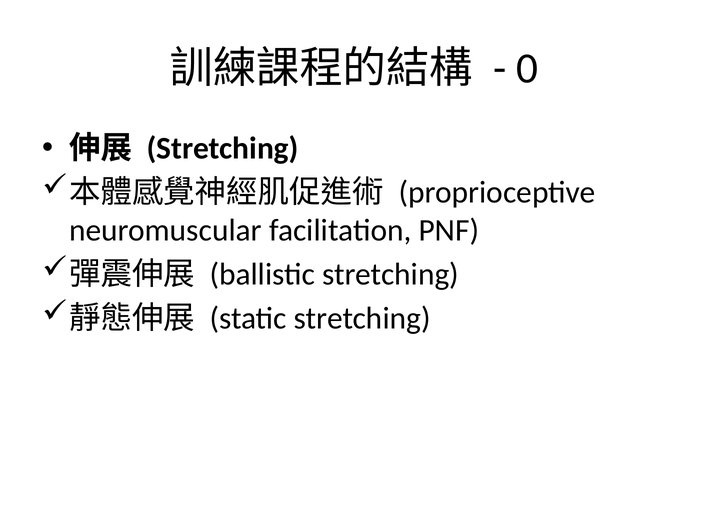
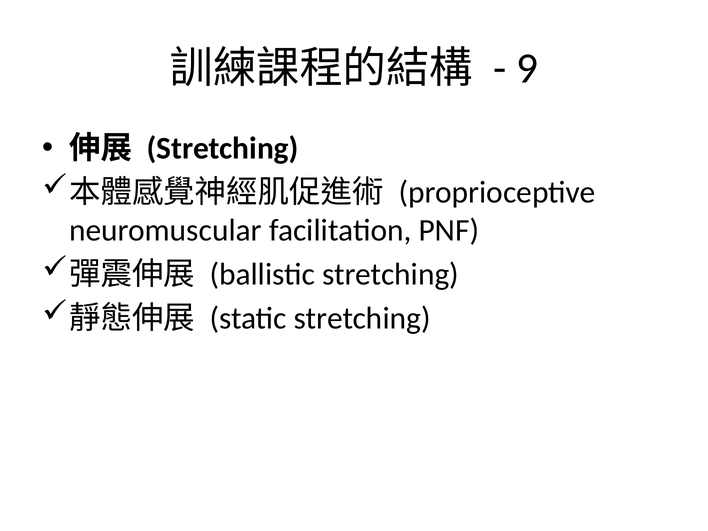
0: 0 -> 9 (527, 69)
